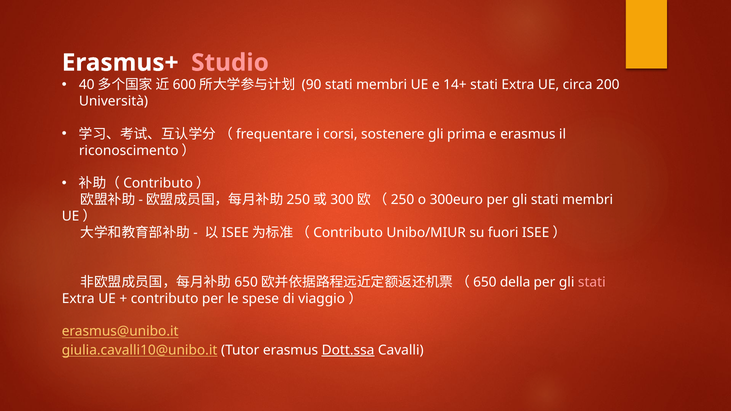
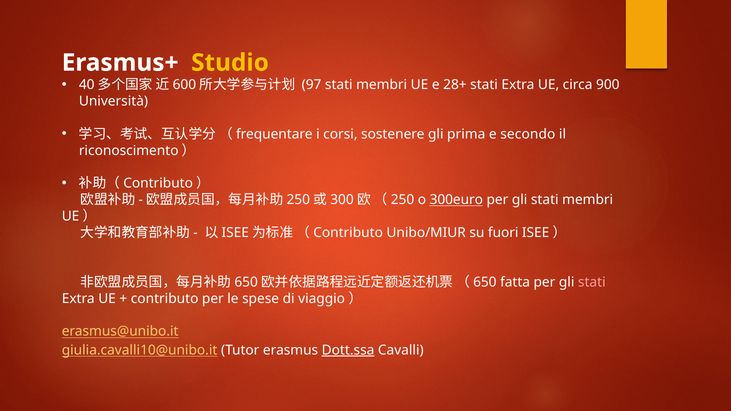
Studio colour: pink -> yellow (230, 63)
90: 90 -> 97 (312, 85)
14+: 14+ -> 28+ (455, 85)
200: 200 -> 900 (608, 85)
e erasmus: erasmus -> secondo (528, 134)
300euro underline: none -> present (456, 200)
della: della -> fatta (515, 282)
